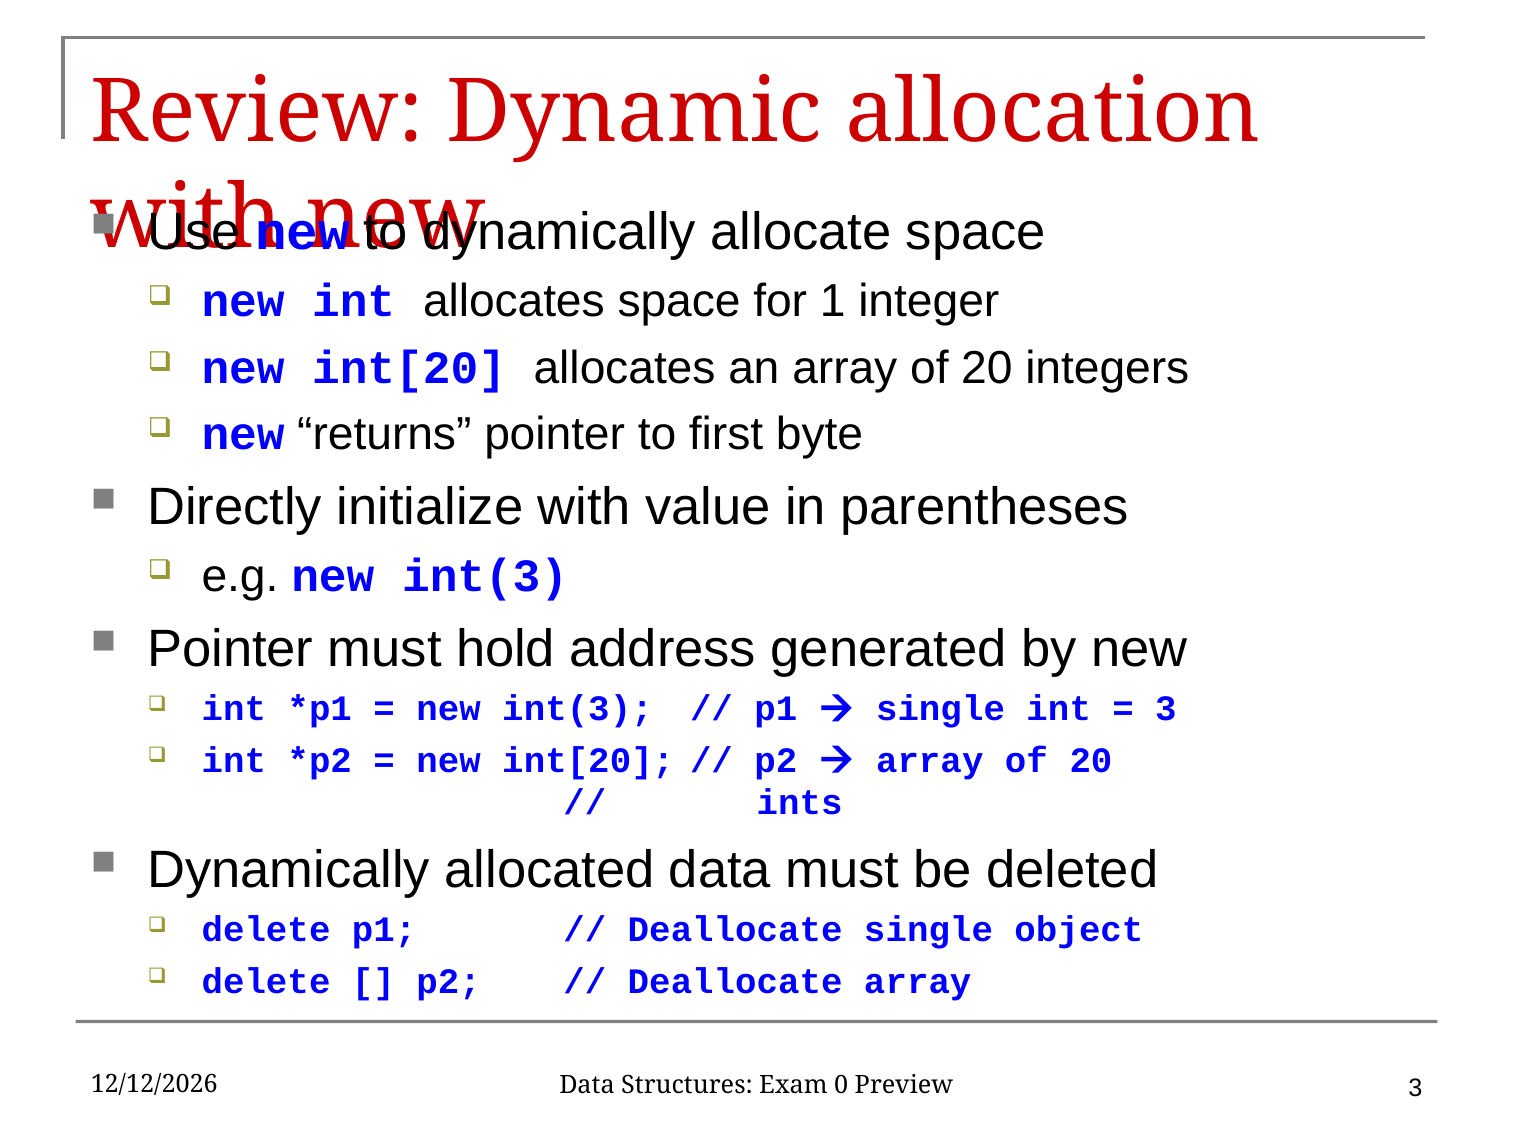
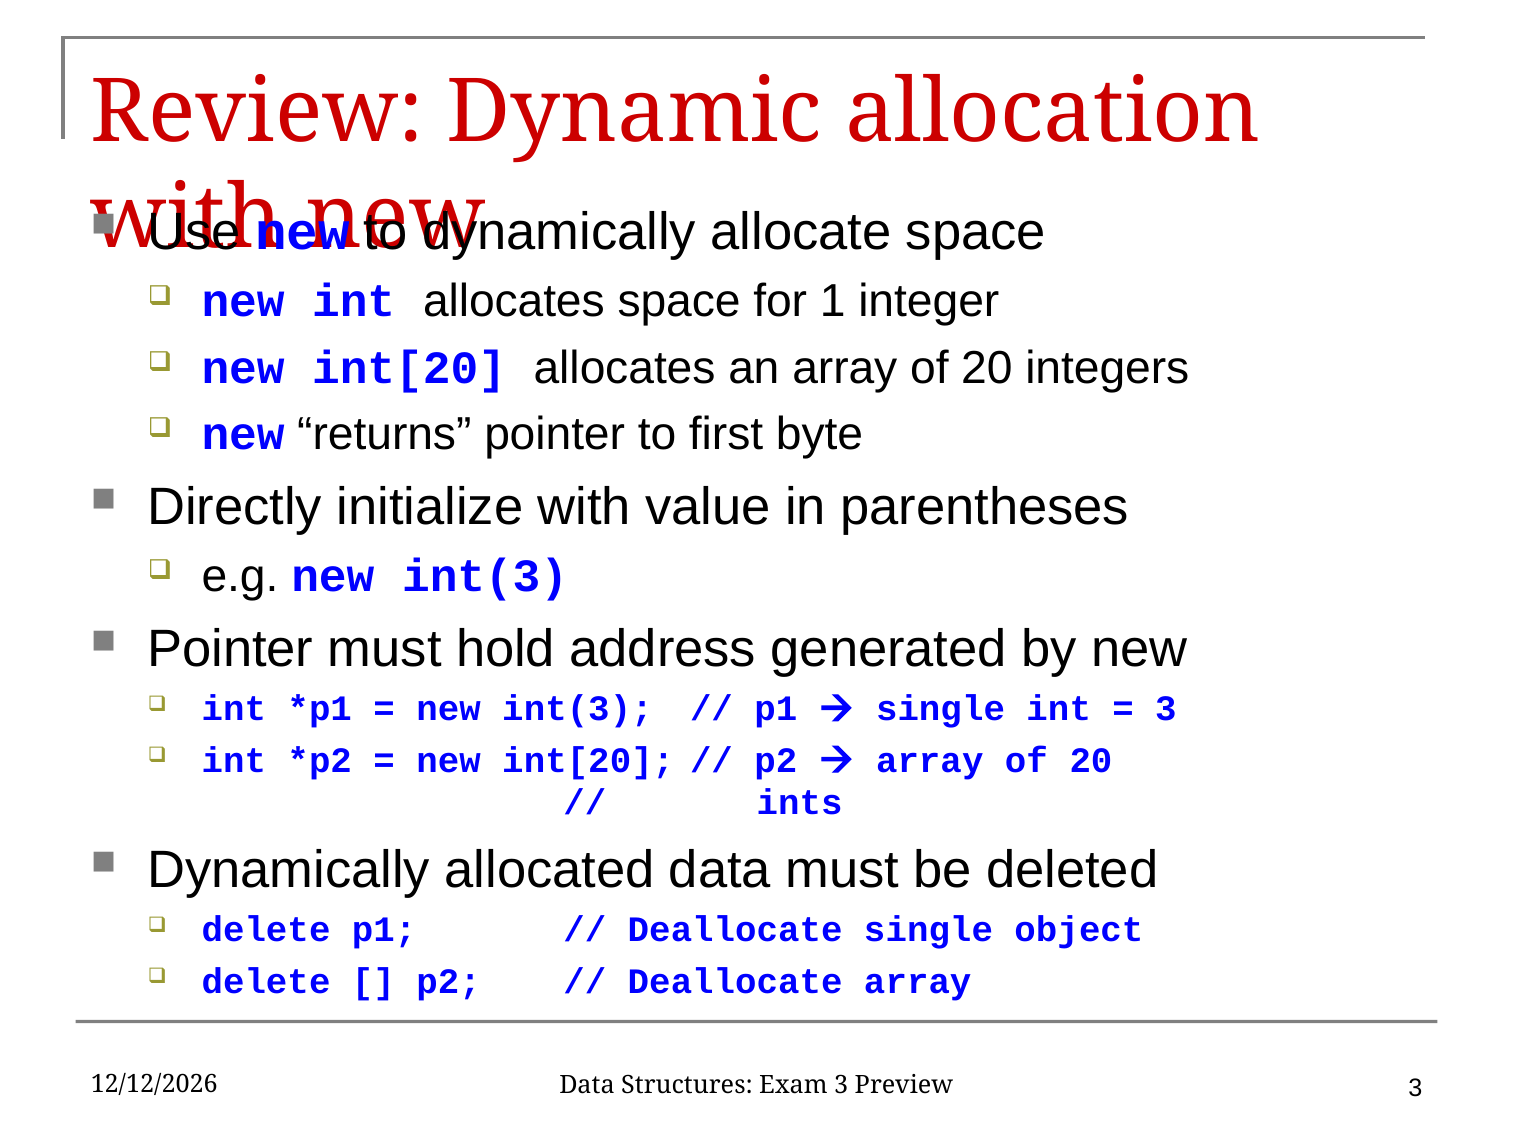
Exam 0: 0 -> 3 (841, 1084)
